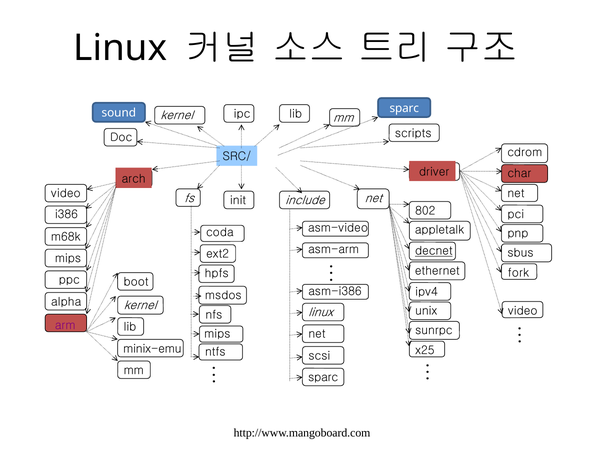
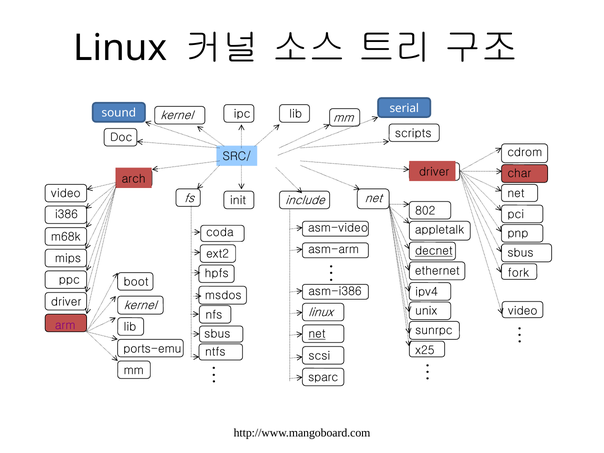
sound sparc: sparc -> serial (404, 108)
alpha: alpha -> driver (66, 302)
mips: mips -> sbus (217, 334)
net underline: none -> present (317, 334)
minix-emu: minix-emu -> ports-emu (152, 349)
